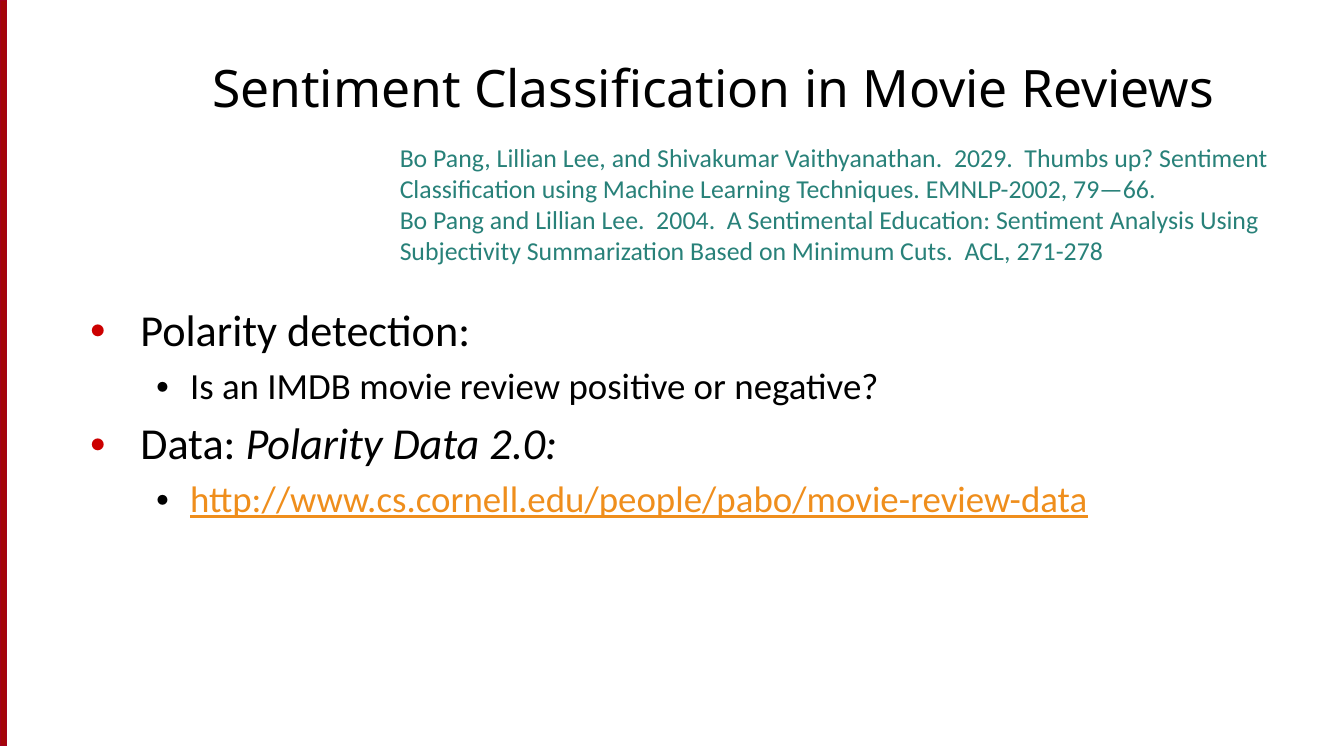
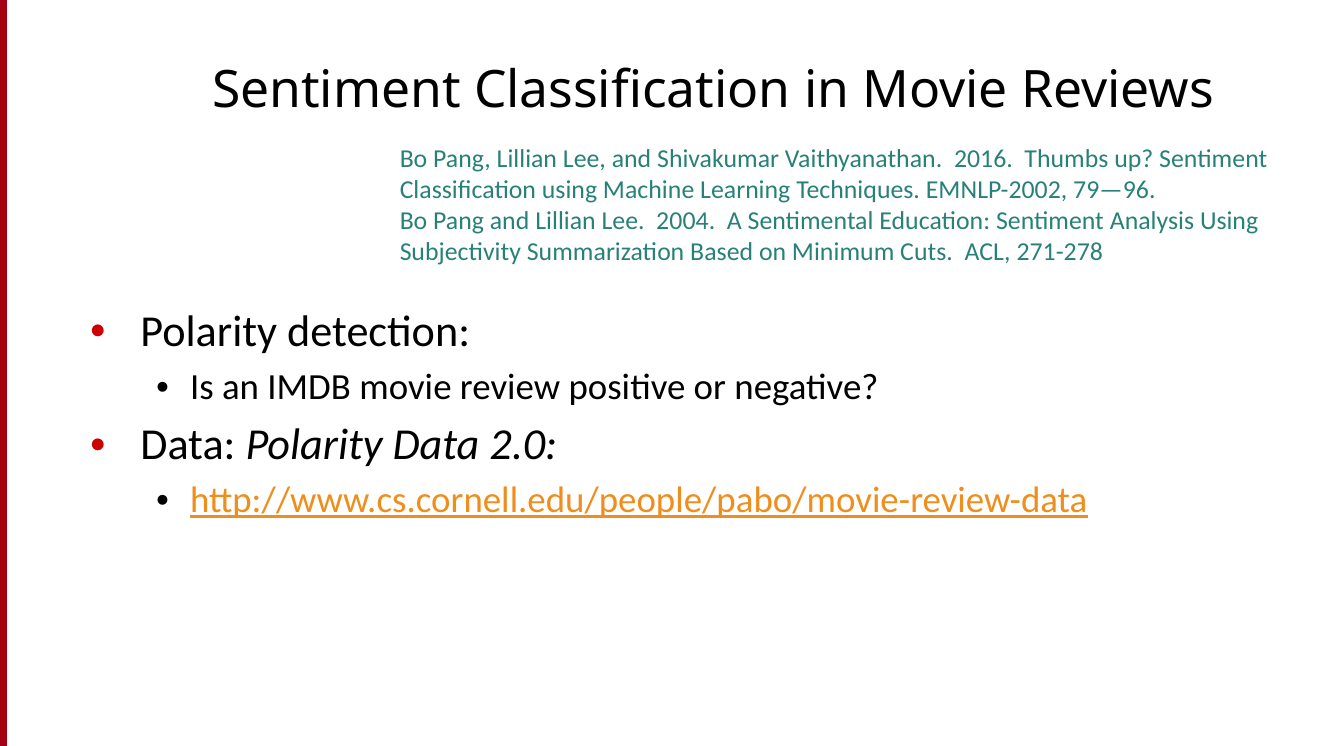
2029: 2029 -> 2016 (983, 159)
79—66: 79—66 -> 79—96 (1114, 190)
